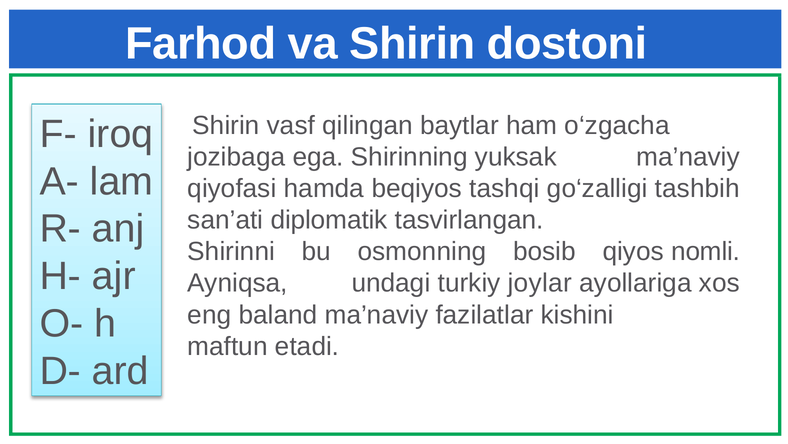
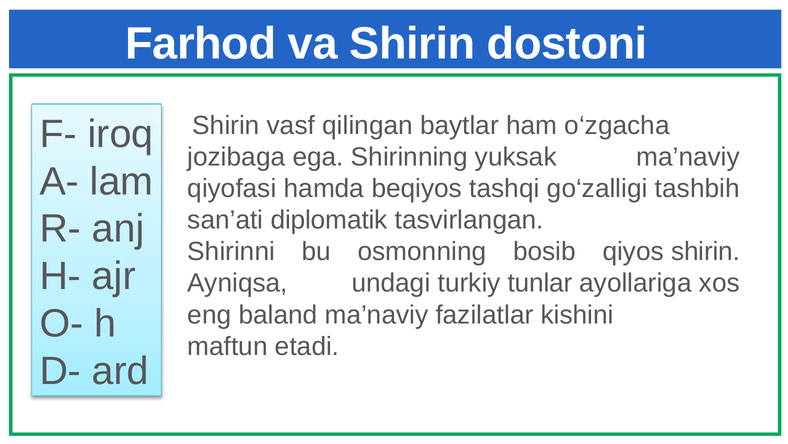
qiyos nomli: nomli -> shirin (706, 251)
joylar: joylar -> tunlar (540, 283)
